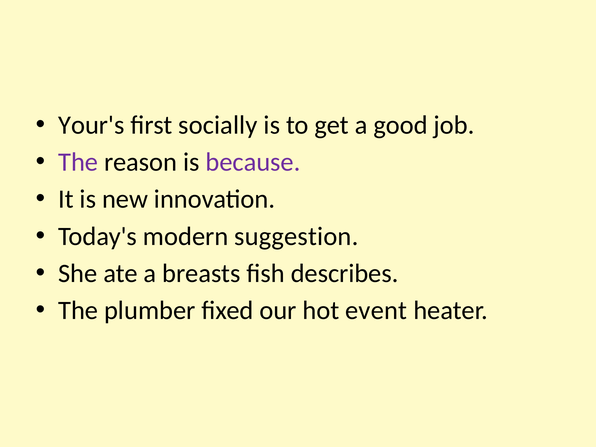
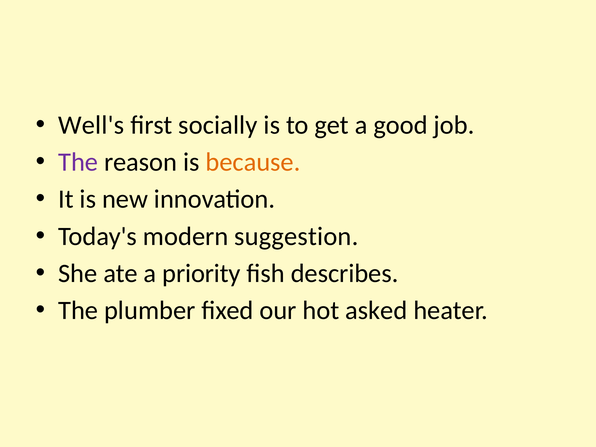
Your's: Your's -> Well's (91, 125)
because colour: purple -> orange (253, 162)
breasts: breasts -> priority (201, 273)
event: event -> asked (376, 311)
